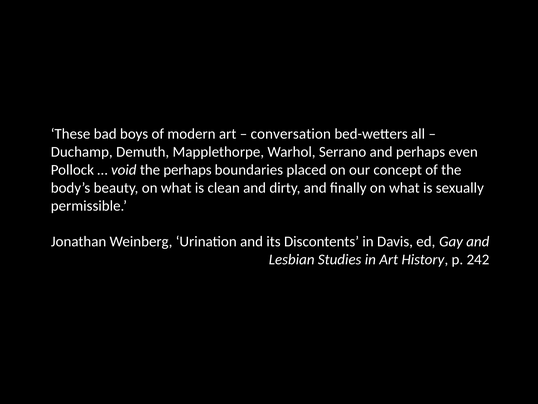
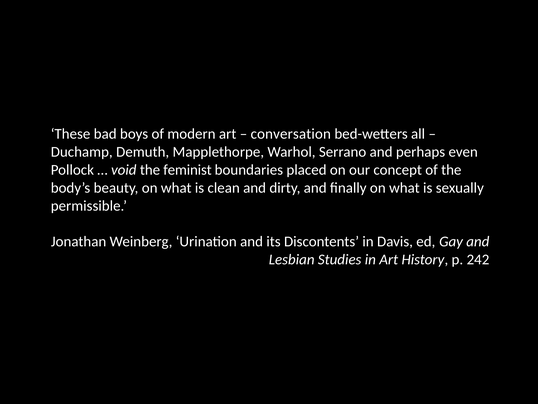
the perhaps: perhaps -> feminist (187, 170)
